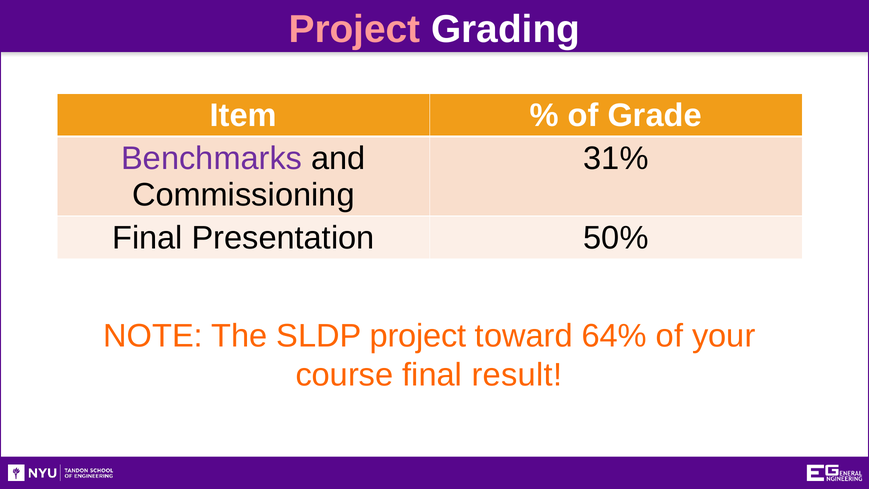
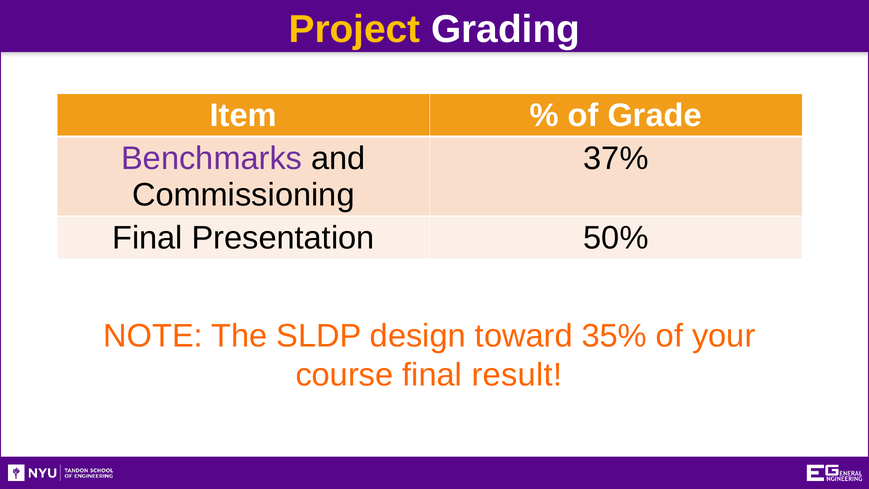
Project colour: pink -> yellow (355, 29)
31%: 31% -> 37% (616, 158)
SLDP project: project -> design (418, 336)
64%: 64% -> 35% (614, 336)
